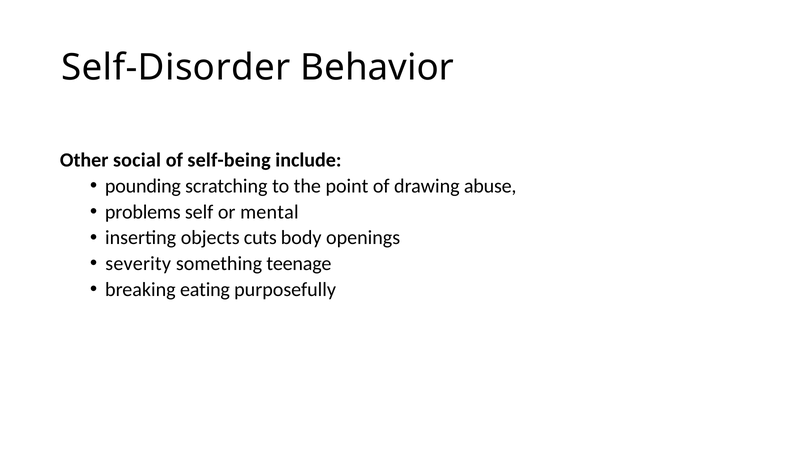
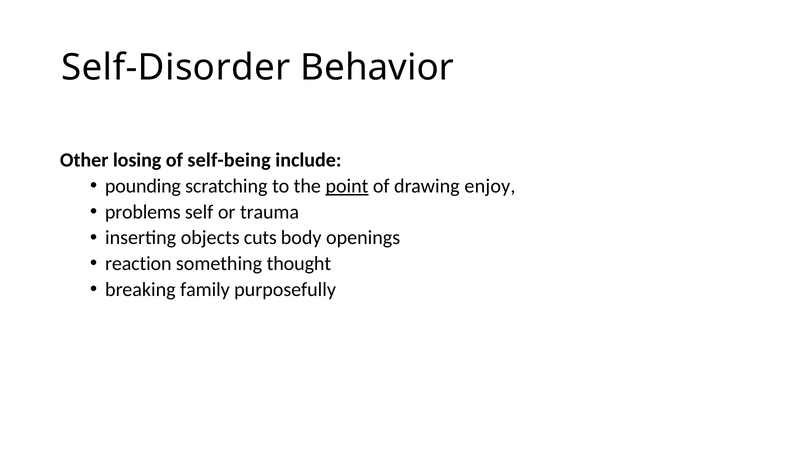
social: social -> losing (137, 160)
point underline: none -> present (347, 186)
abuse: abuse -> enjoy (490, 186)
mental: mental -> trauma (270, 212)
severity: severity -> reaction (138, 263)
teenage: teenage -> thought (299, 263)
eating: eating -> family (205, 289)
